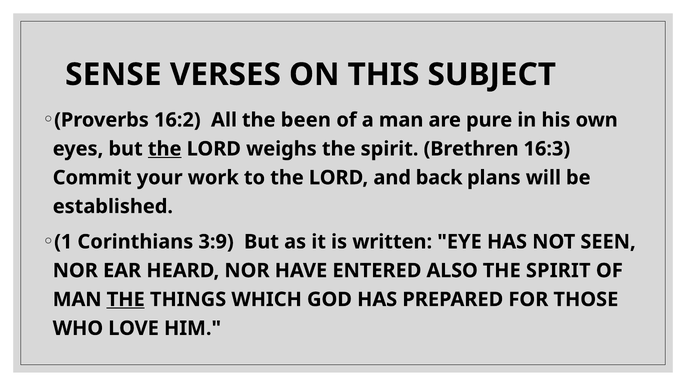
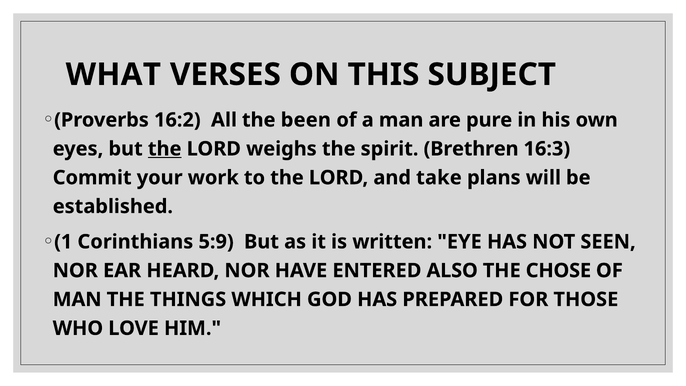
SENSE: SENSE -> WHAT (113, 75)
back: back -> take (439, 178)
3:9: 3:9 -> 5:9 (216, 242)
SPIRIT: SPIRIT -> CHOSE (558, 271)
THE underline: present -> none (126, 299)
